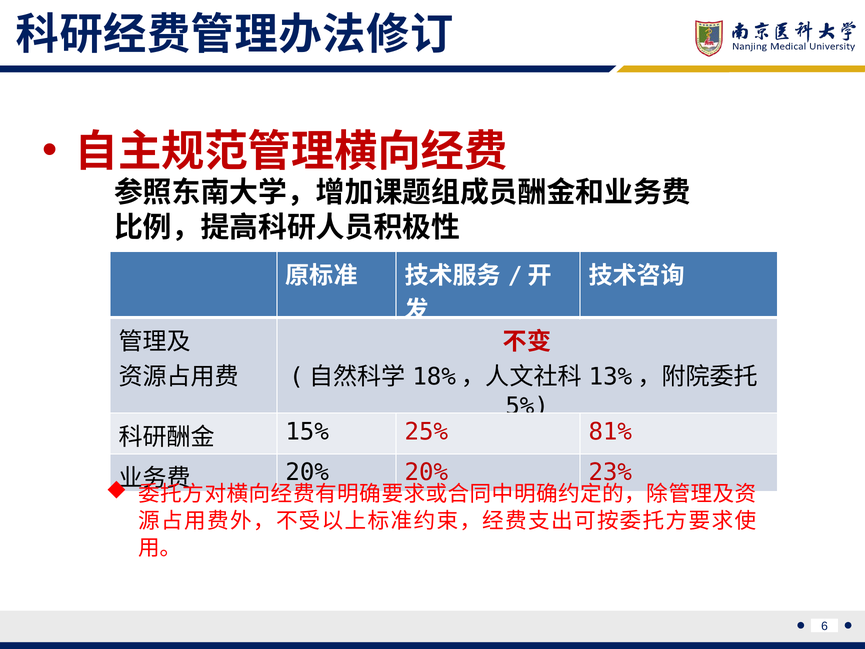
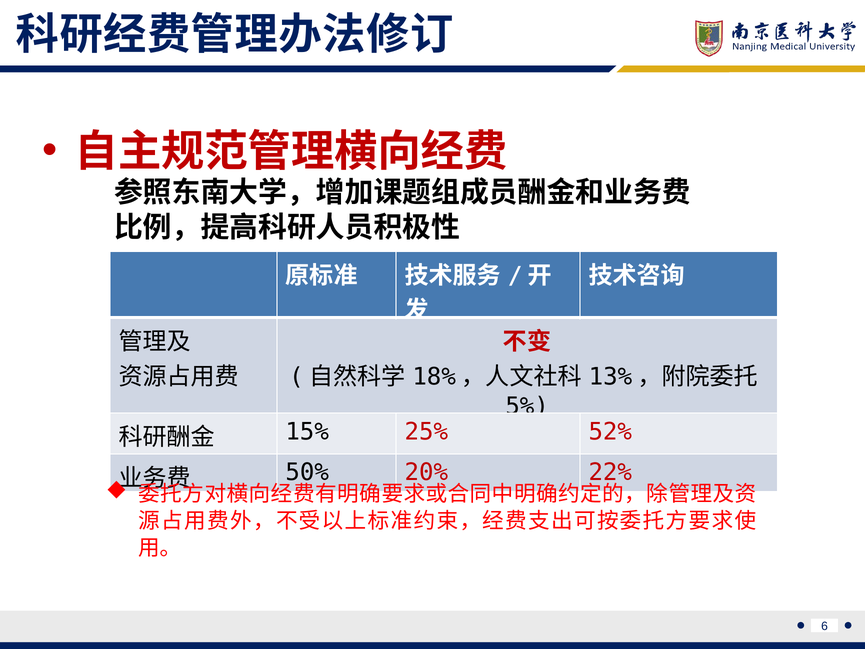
81%: 81% -> 52% (610, 431)
20%: 20% -> 50% (307, 472)
23%: 23% -> 22% (610, 472)
